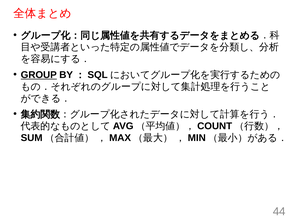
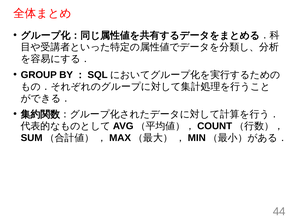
GROUP underline: present -> none (39, 75)
